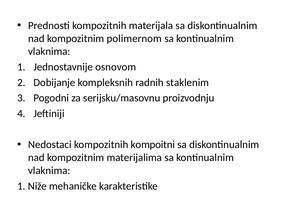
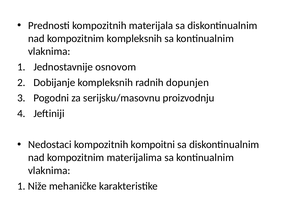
kompozitnim polimernom: polimernom -> kompleksnih (134, 38)
staklenim: staklenim -> dopunjen (188, 82)
